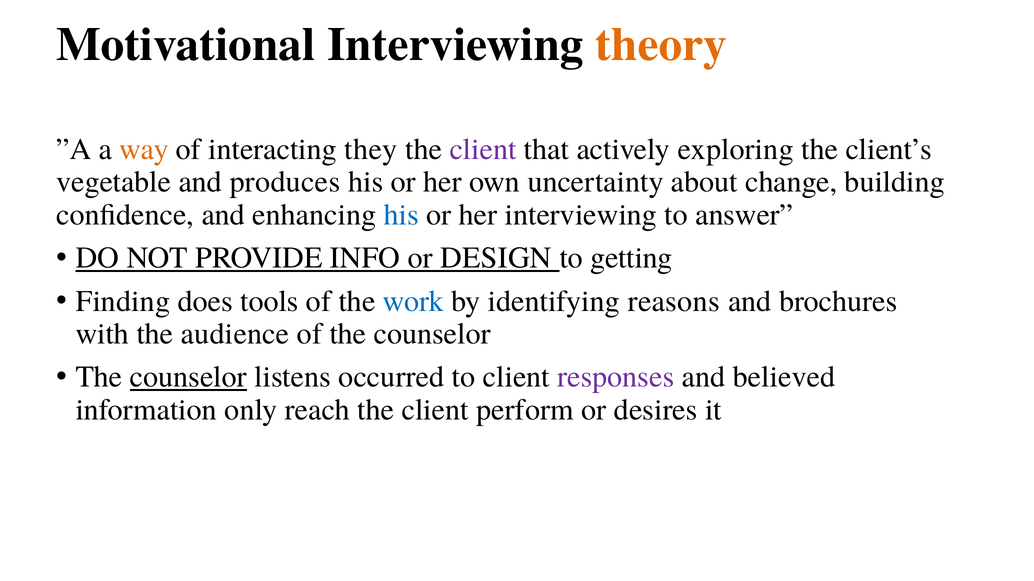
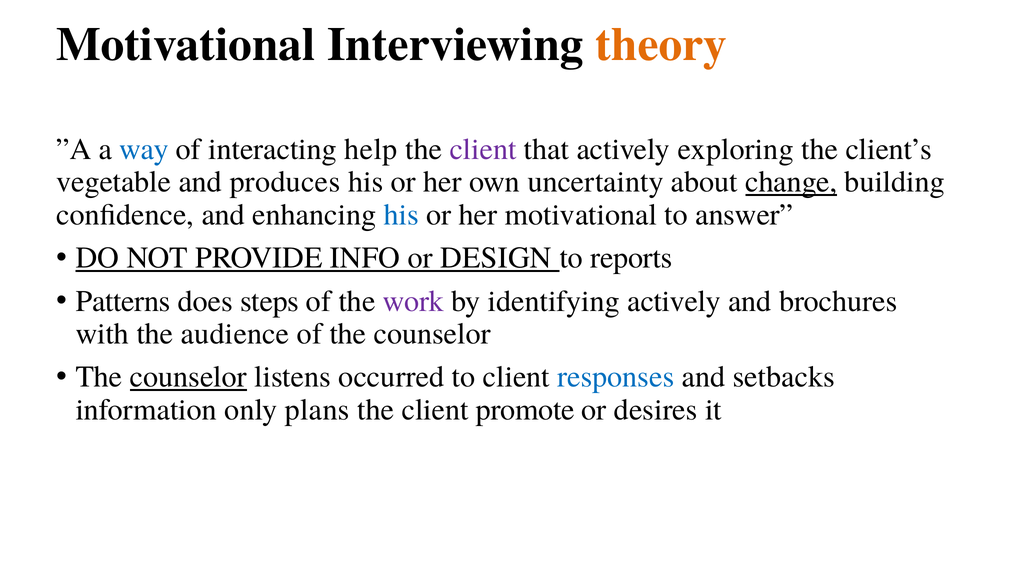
way colour: orange -> blue (144, 150)
they: they -> help (371, 150)
change underline: none -> present (791, 182)
her interviewing: interviewing -> motivational (581, 215)
getting: getting -> reports (631, 258)
Finding: Finding -> Patterns (123, 302)
tools: tools -> steps (270, 302)
work colour: blue -> purple (413, 302)
identifying reasons: reasons -> actively (674, 302)
responses colour: purple -> blue (616, 377)
believed: believed -> setbacks (784, 377)
reach: reach -> plans (317, 410)
perform: perform -> promote (525, 410)
